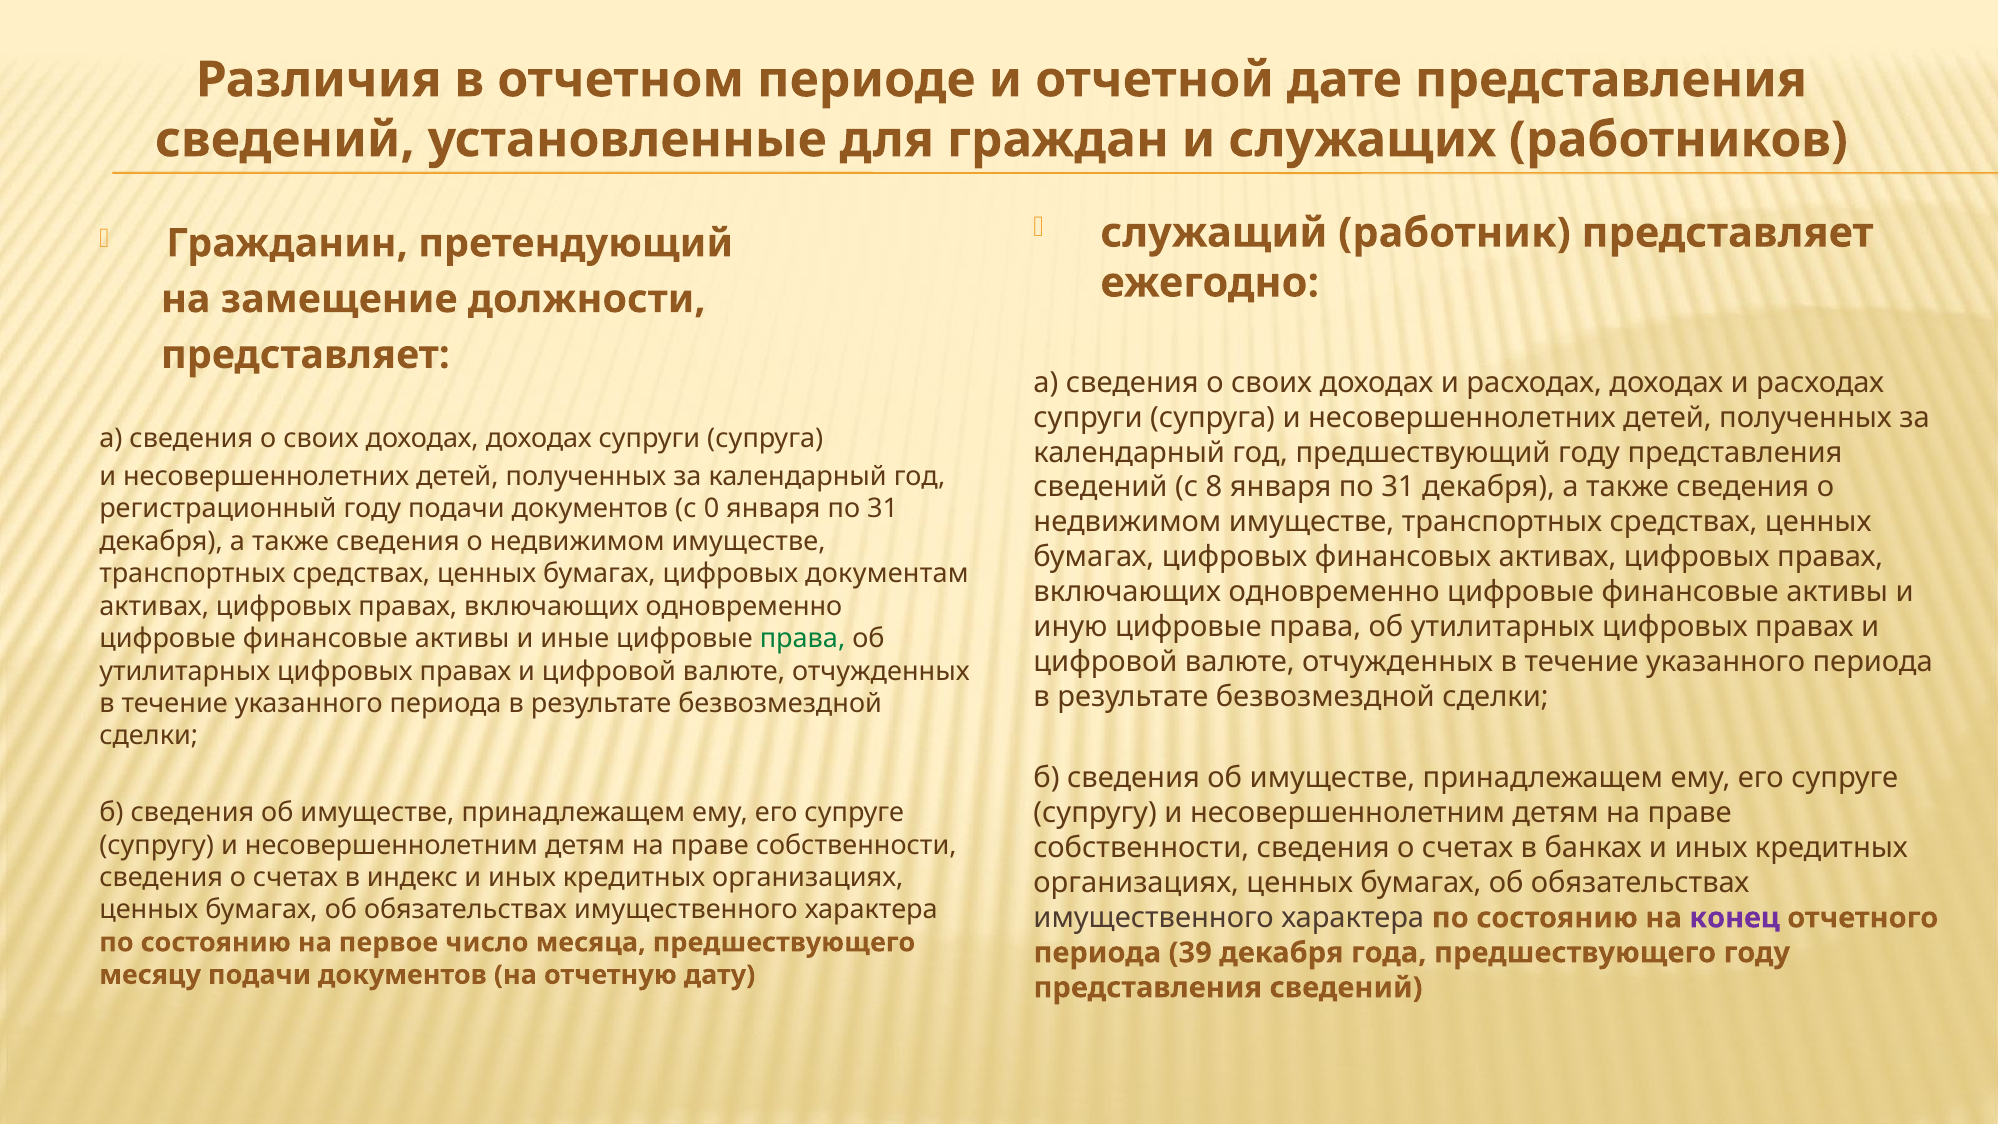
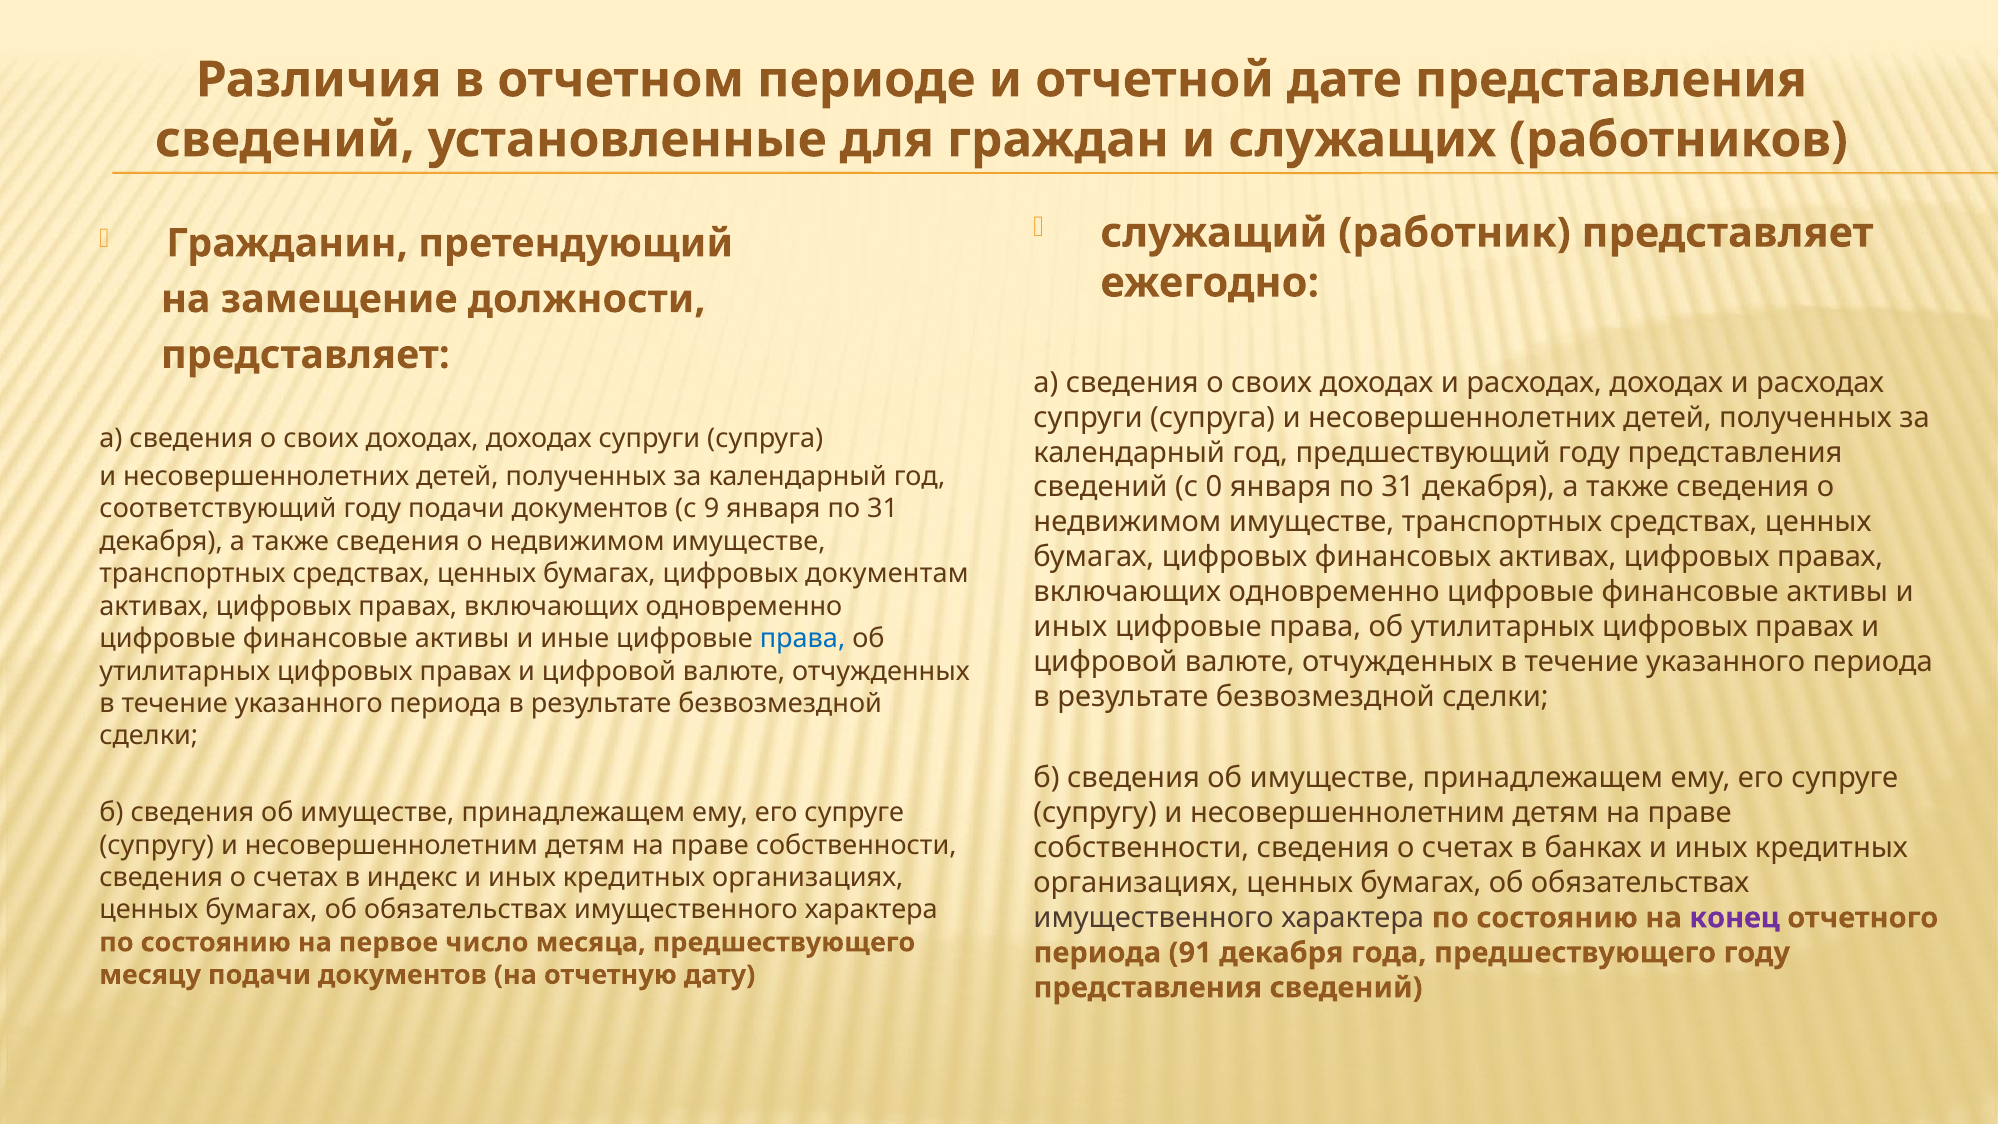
8: 8 -> 0 (1214, 487)
регистрационный: регистрационный -> соответствующий (218, 509)
0: 0 -> 9 (712, 509)
иную: иную -> иных (1070, 627)
права colour: green -> blue (803, 639)
39: 39 -> 91 (1190, 953)
